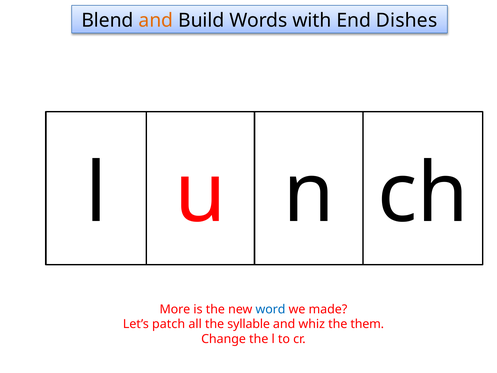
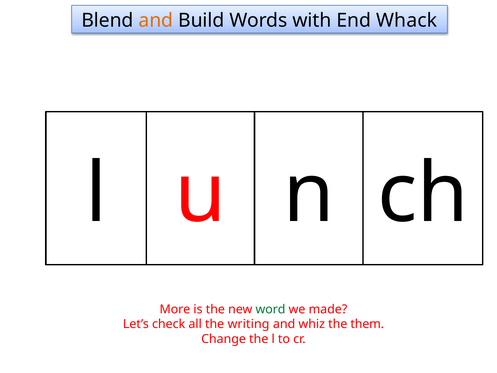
Dishes: Dishes -> Whack (407, 21)
word colour: blue -> green (270, 309)
patch: patch -> check (169, 324)
syllable: syllable -> writing (249, 324)
